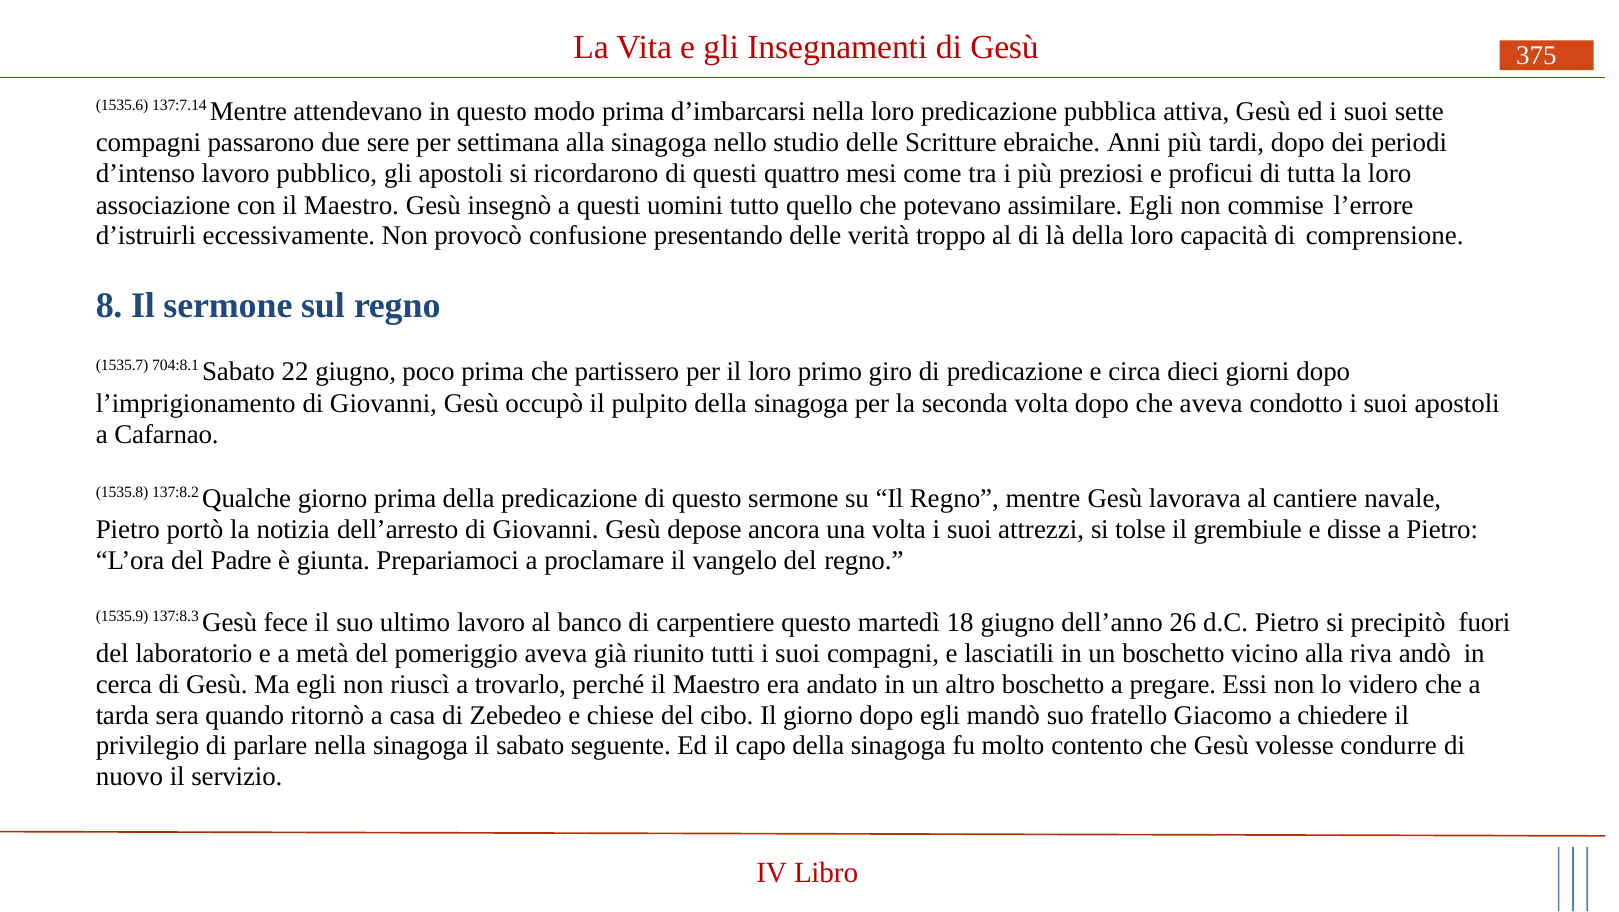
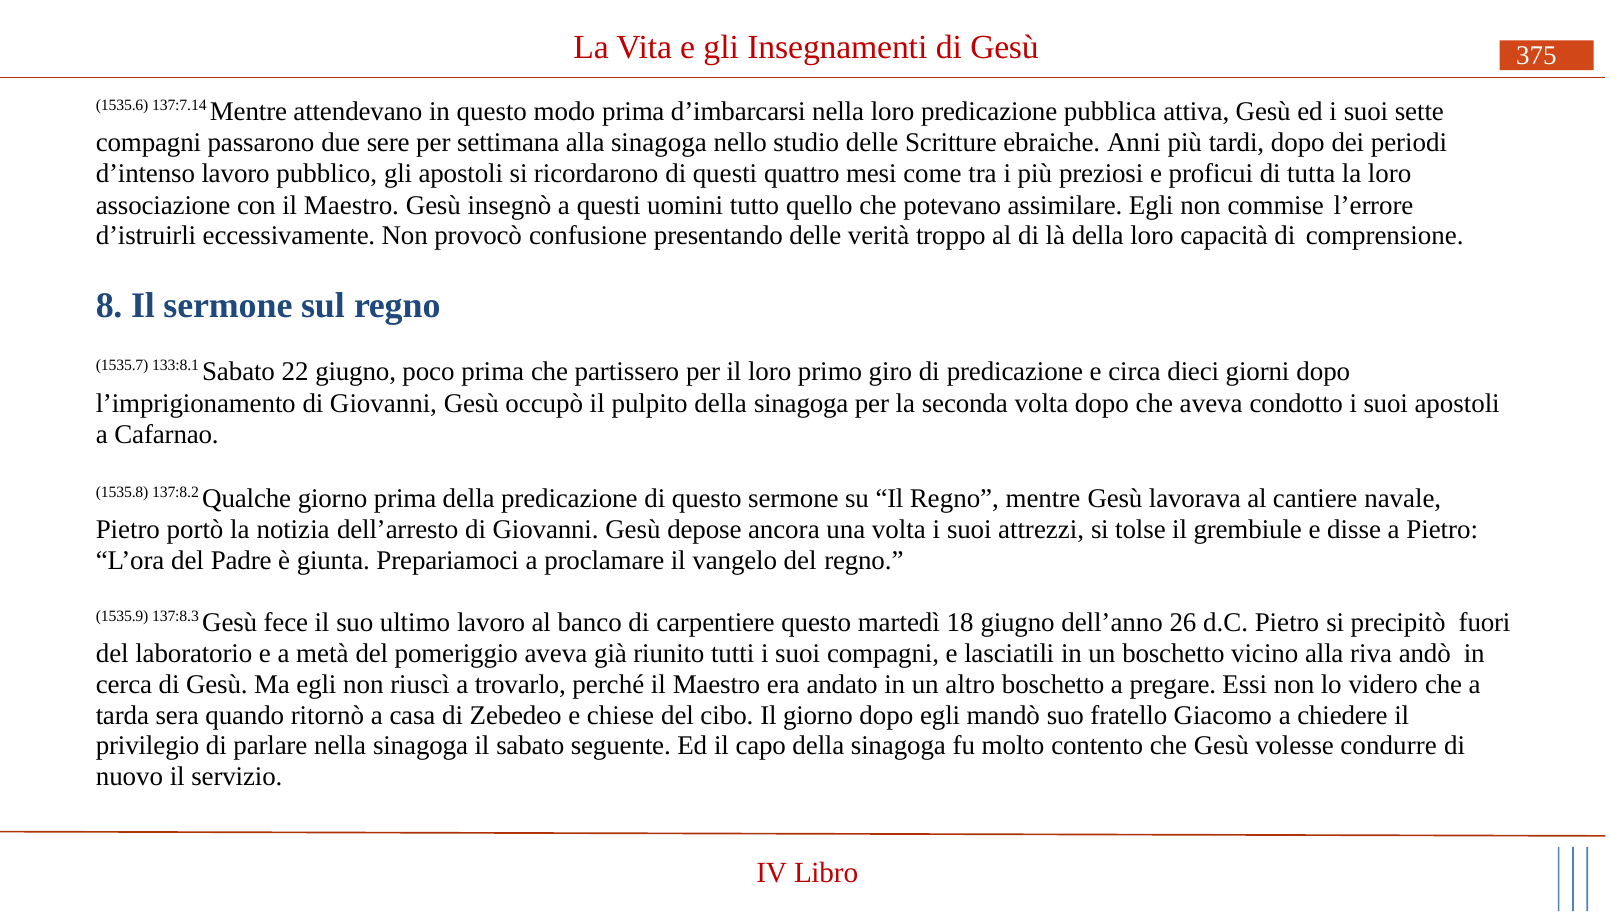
704:8.1: 704:8.1 -> 133:8.1 (176, 365)
